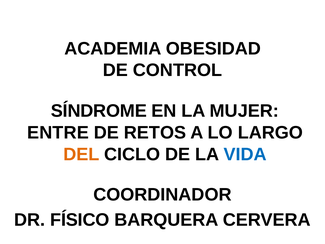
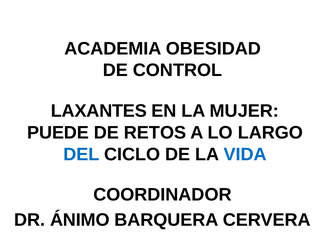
SÍNDROME: SÍNDROME -> LAXANTES (99, 111)
ENTRE: ENTRE -> PUEDE (58, 133)
DEL colour: orange -> blue (81, 154)
FÍSICO: FÍSICO -> ÁNIMO (80, 220)
